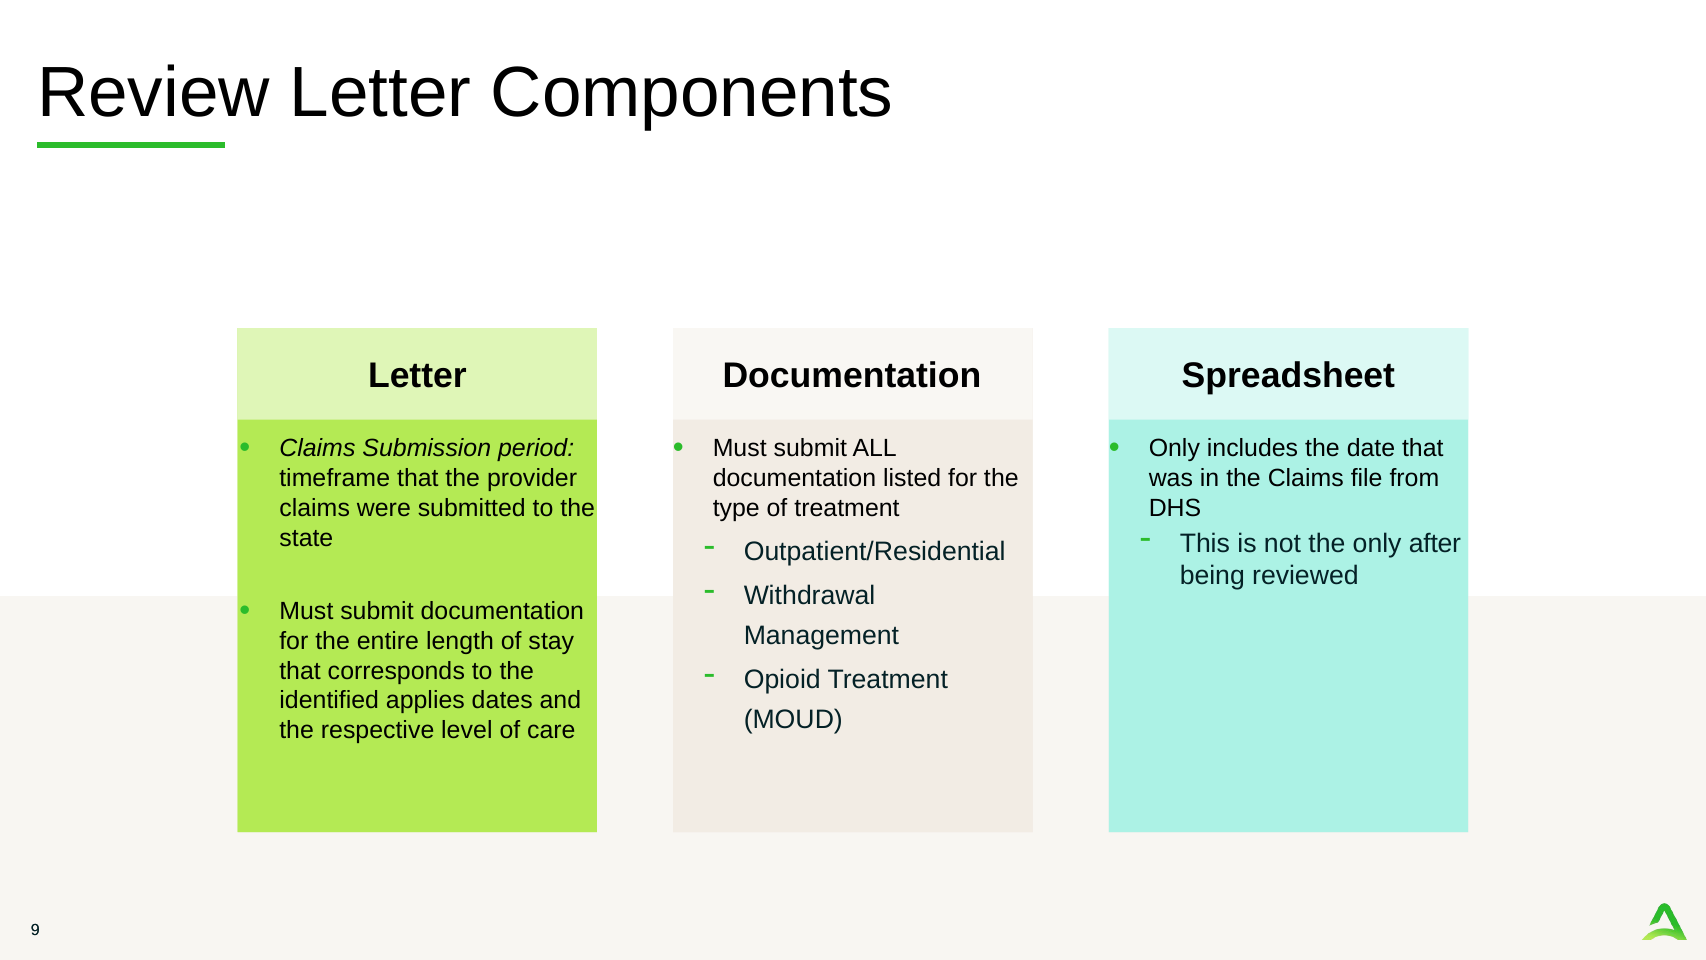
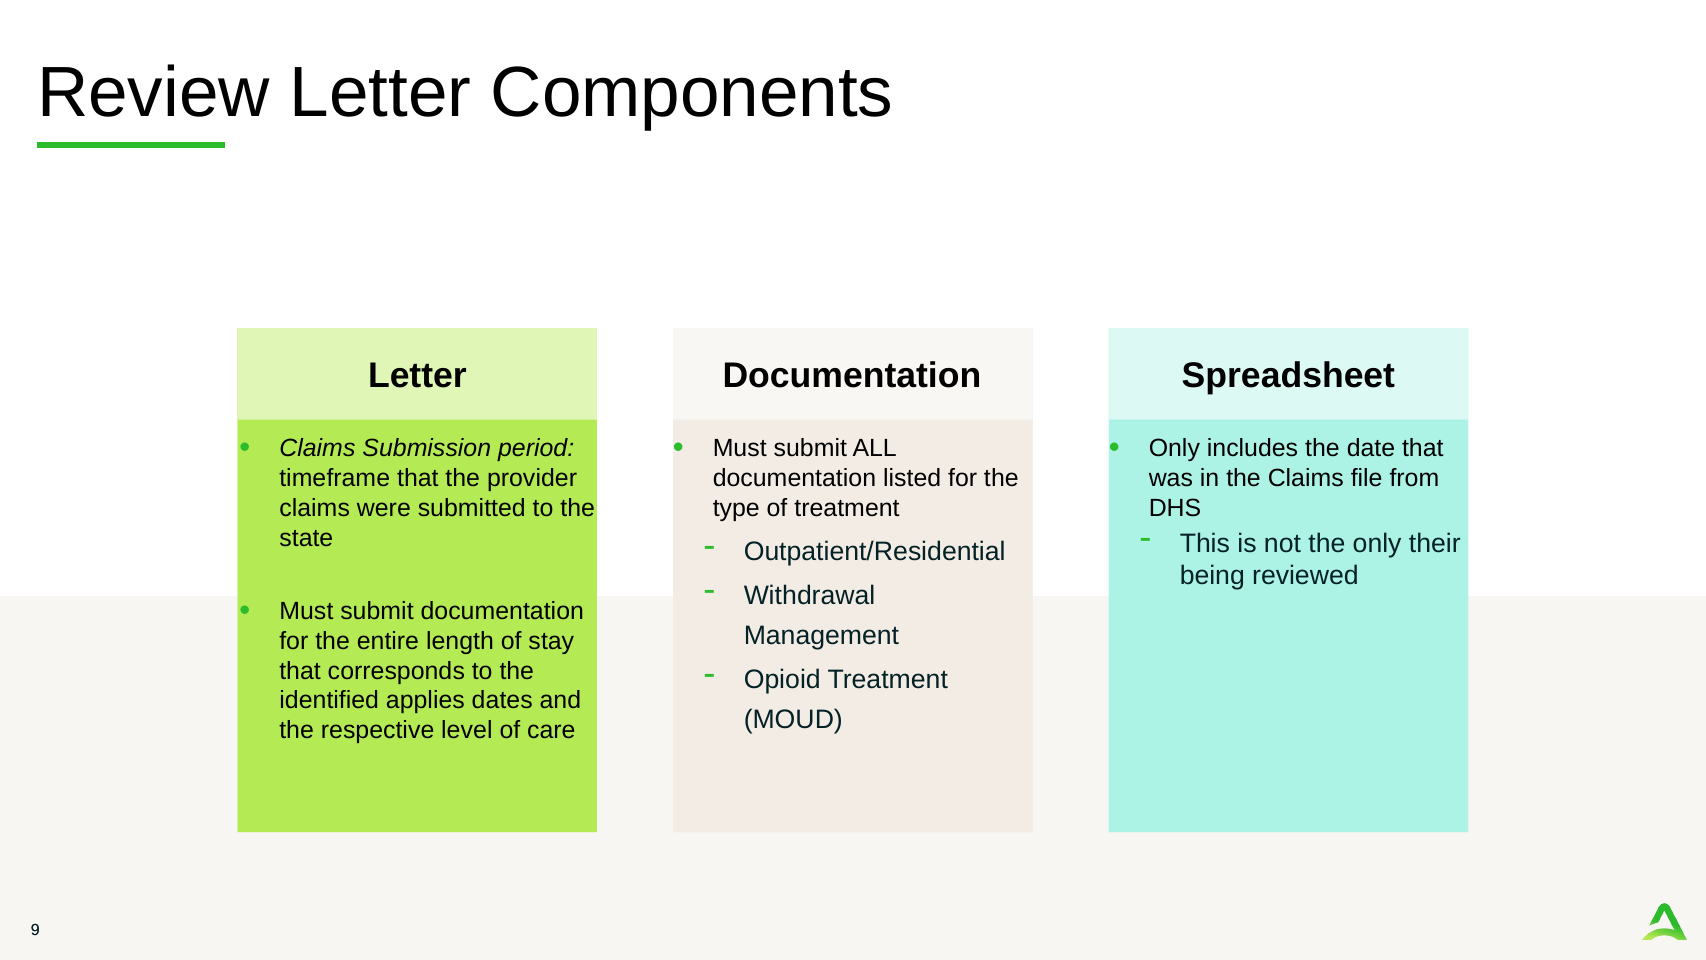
after: after -> their (1435, 543)
